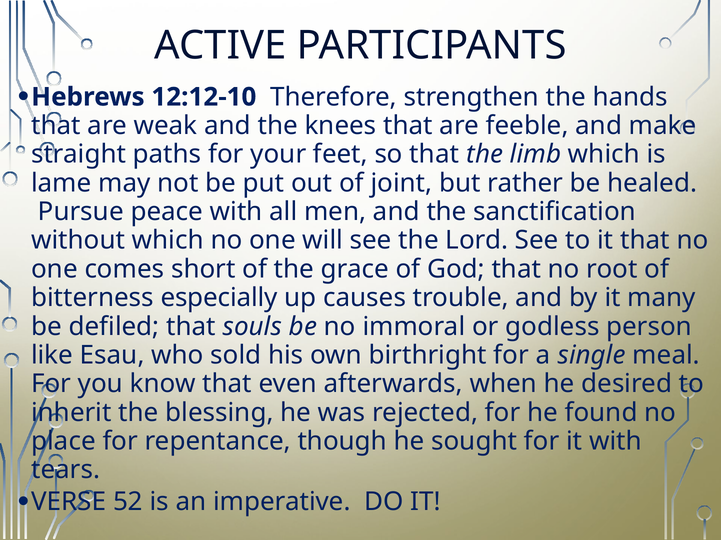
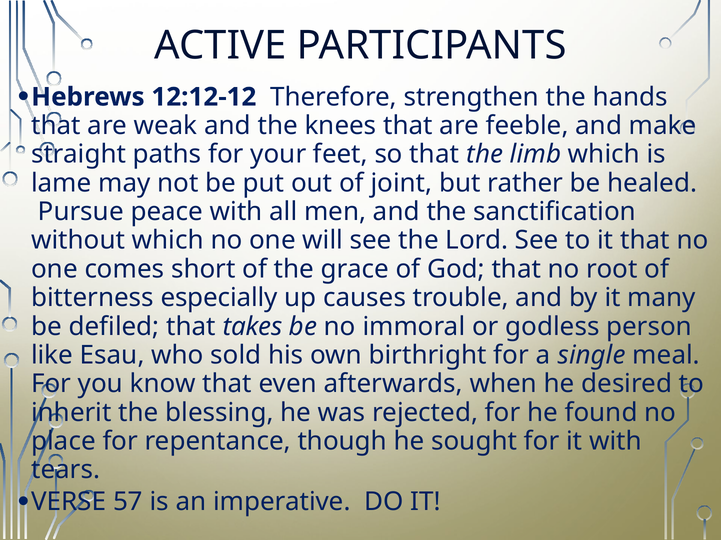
12:12-10: 12:12-10 -> 12:12-12 (204, 97)
souls: souls -> takes (253, 327)
52: 52 -> 57 (128, 502)
